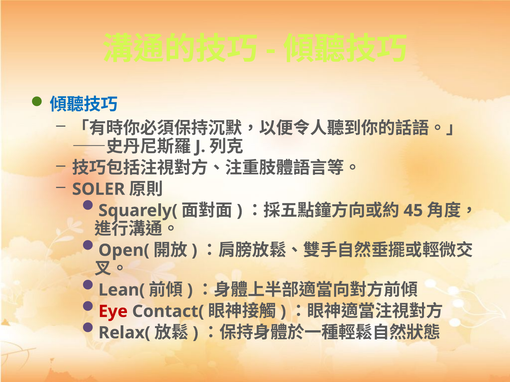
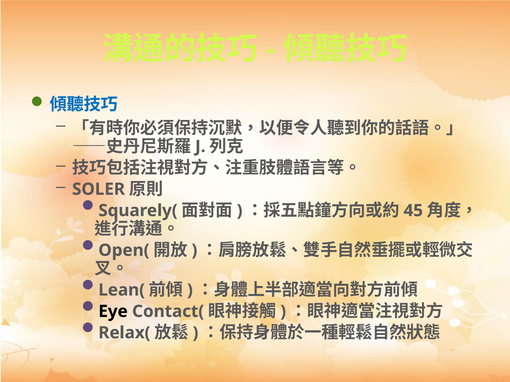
Eye colour: red -> black (113, 312)
